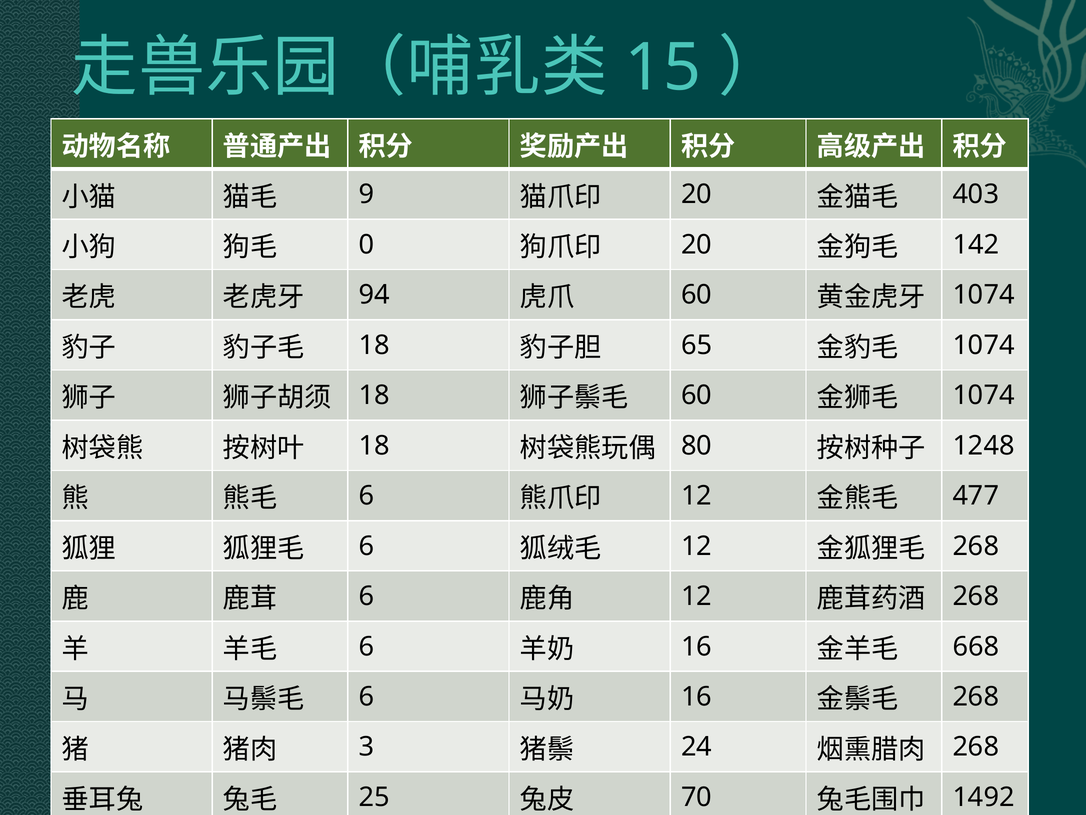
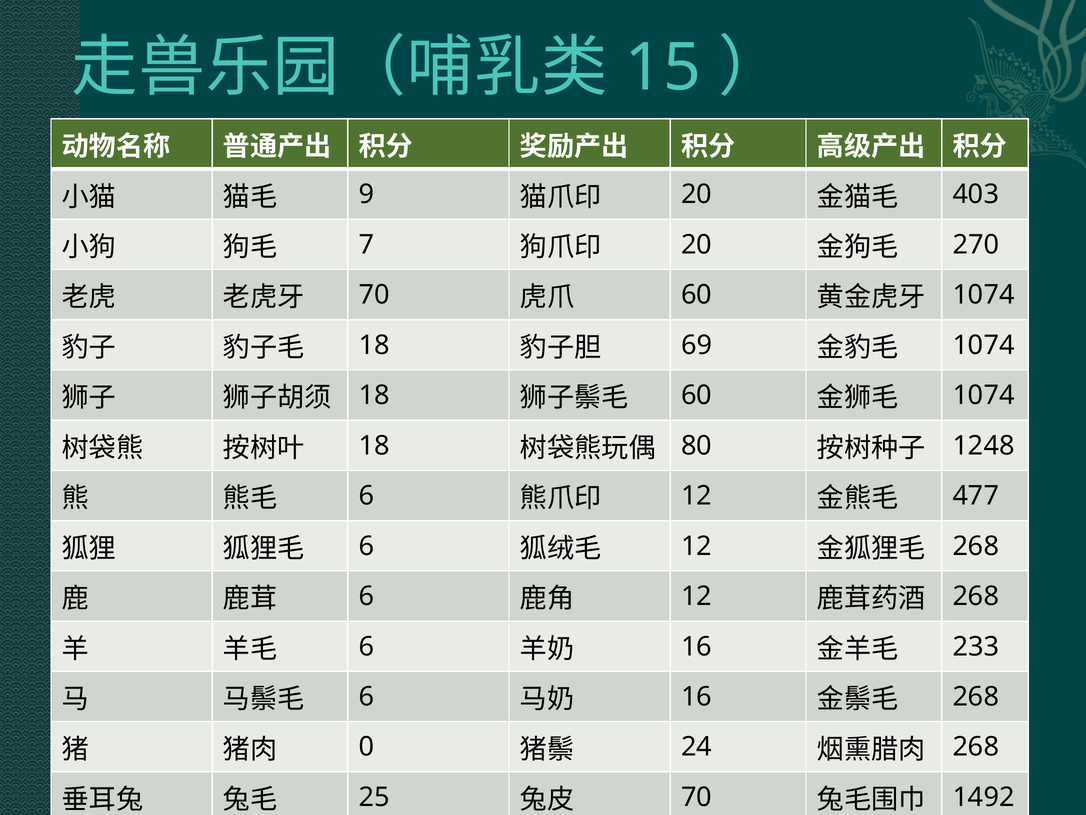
0: 0 -> 7 (366, 245)
142: 142 -> 270 (976, 245)
94: 94 -> 70 (374, 295)
65: 65 -> 69 (697, 345)
668: 668 -> 233 (976, 646)
3: 3 -> 0 (366, 747)
